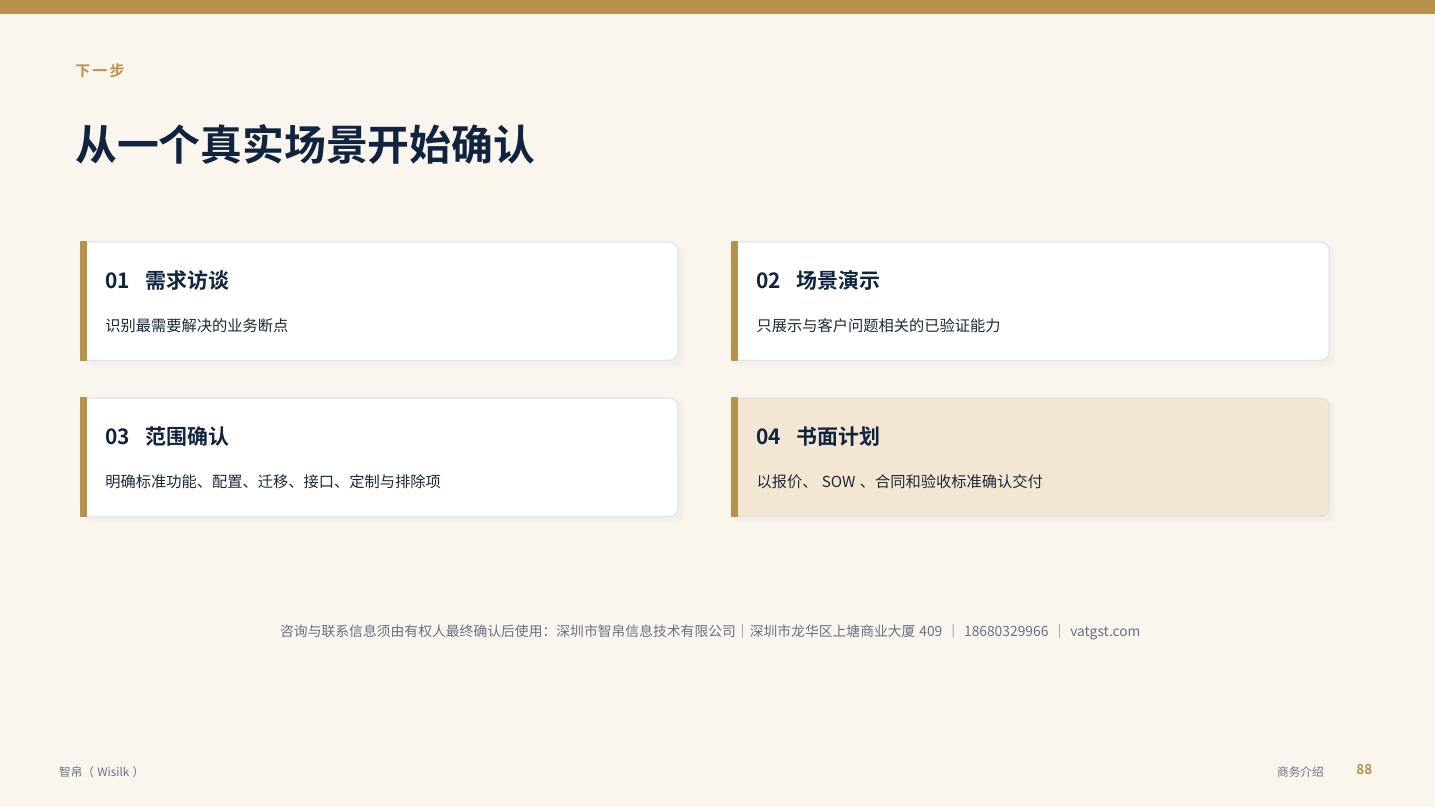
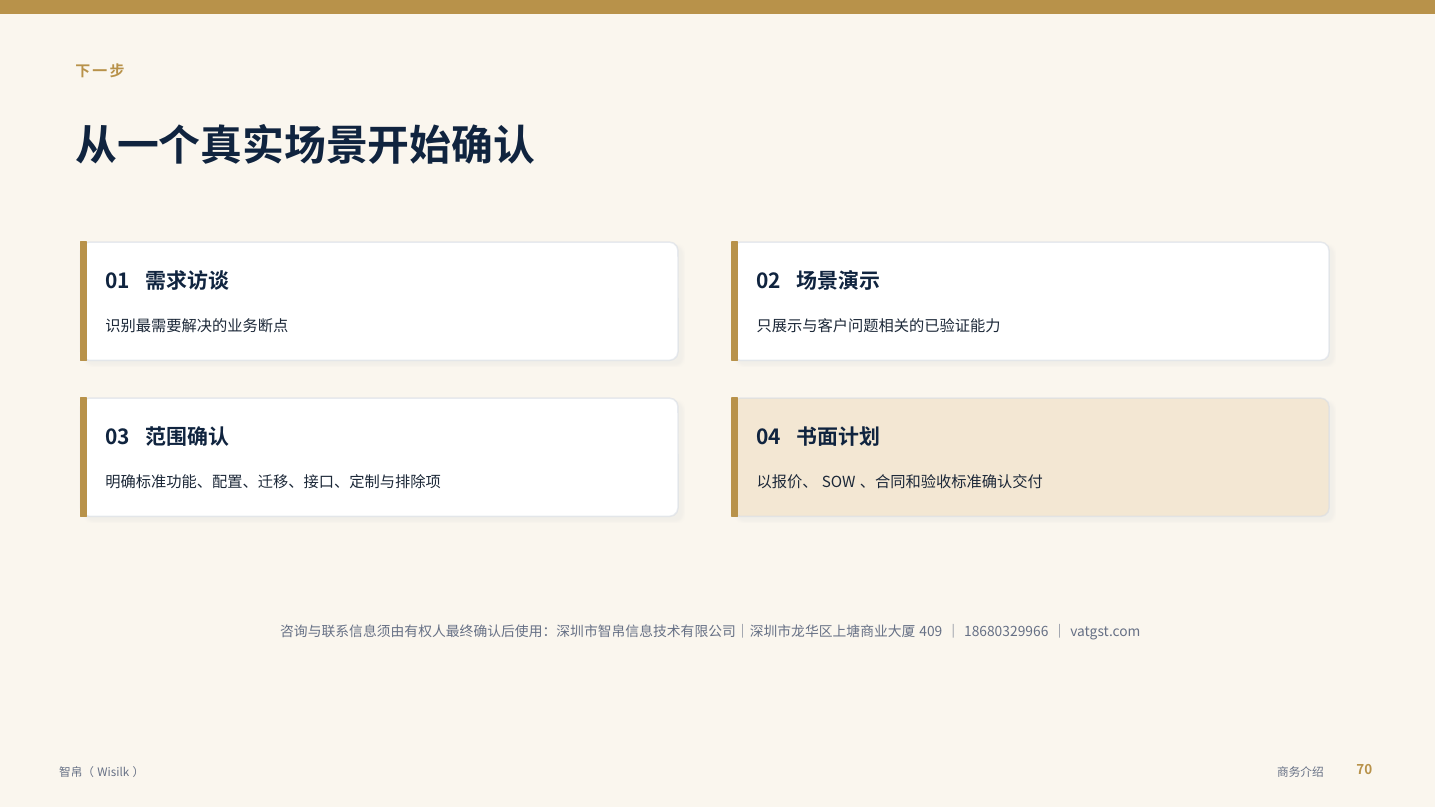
88: 88 -> 70 (1364, 770)
